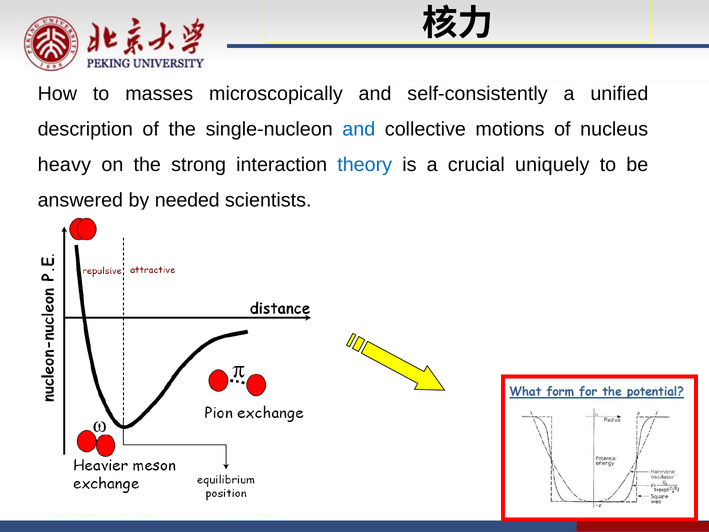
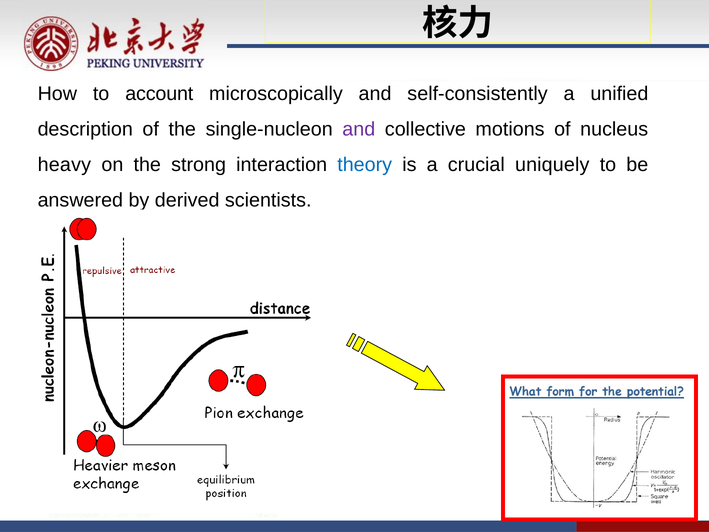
masses: masses -> account (159, 94)
and colour: blue -> purple (359, 129)
needed: needed -> derived (187, 200)
